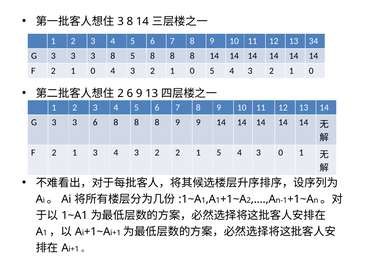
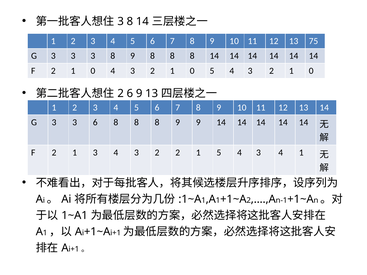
34: 34 -> 75 (313, 41)
3 8 5: 5 -> 9 (133, 56)
4 3 0: 0 -> 4 (281, 153)
